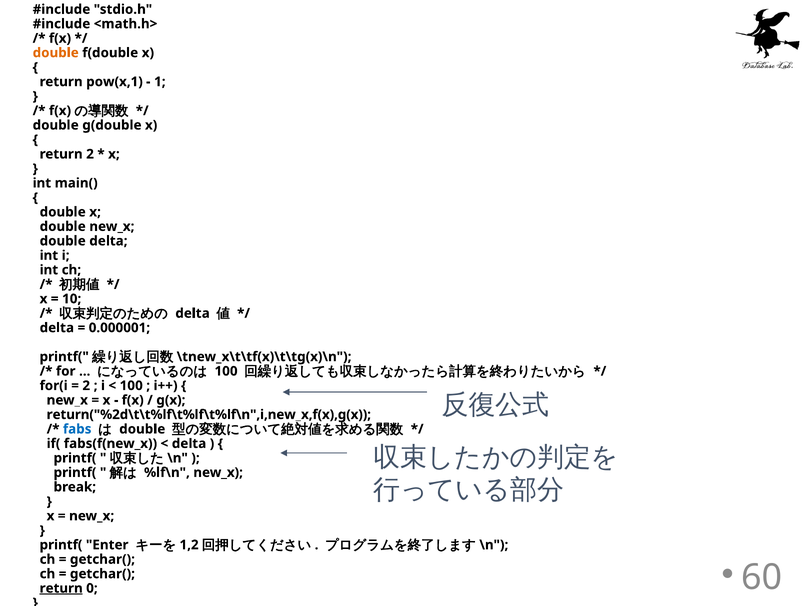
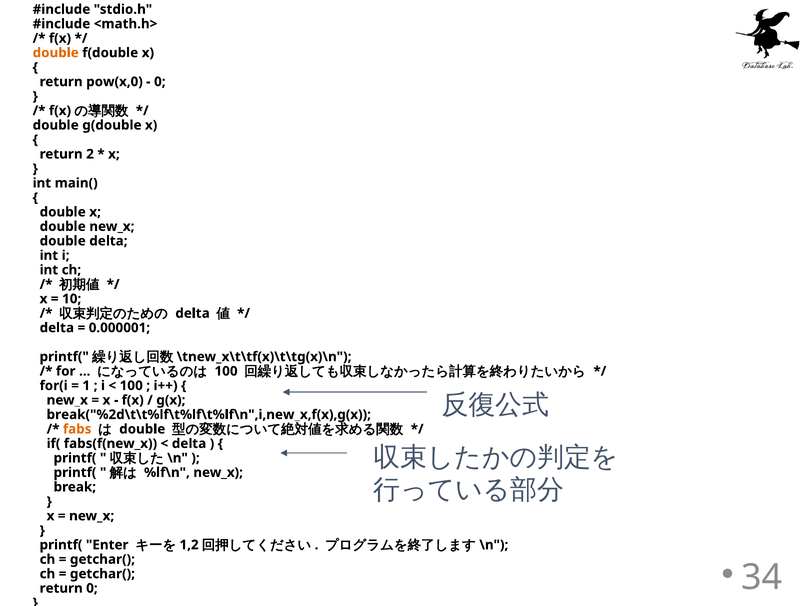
pow(x,1: pow(x,1 -> pow(x,0 (114, 82)
1: 1 -> 0 (160, 82)
2: 2 -> 1 (86, 386)
return("%2d\t\t%lf\t%lf\t%lf\n",i,new_x,f(x),g(x: return("%2d\t\t%lf\t%lf\t%lf\n",i,new_x,f(x),g(x -> break("%2d\t\t%lf\t%lf\t%lf\n",i,new_x,f(x),g(x (209, 415)
fabs colour: blue -> orange (77, 429)
60: 60 -> 34 (762, 577)
return underline: present -> none (61, 588)
